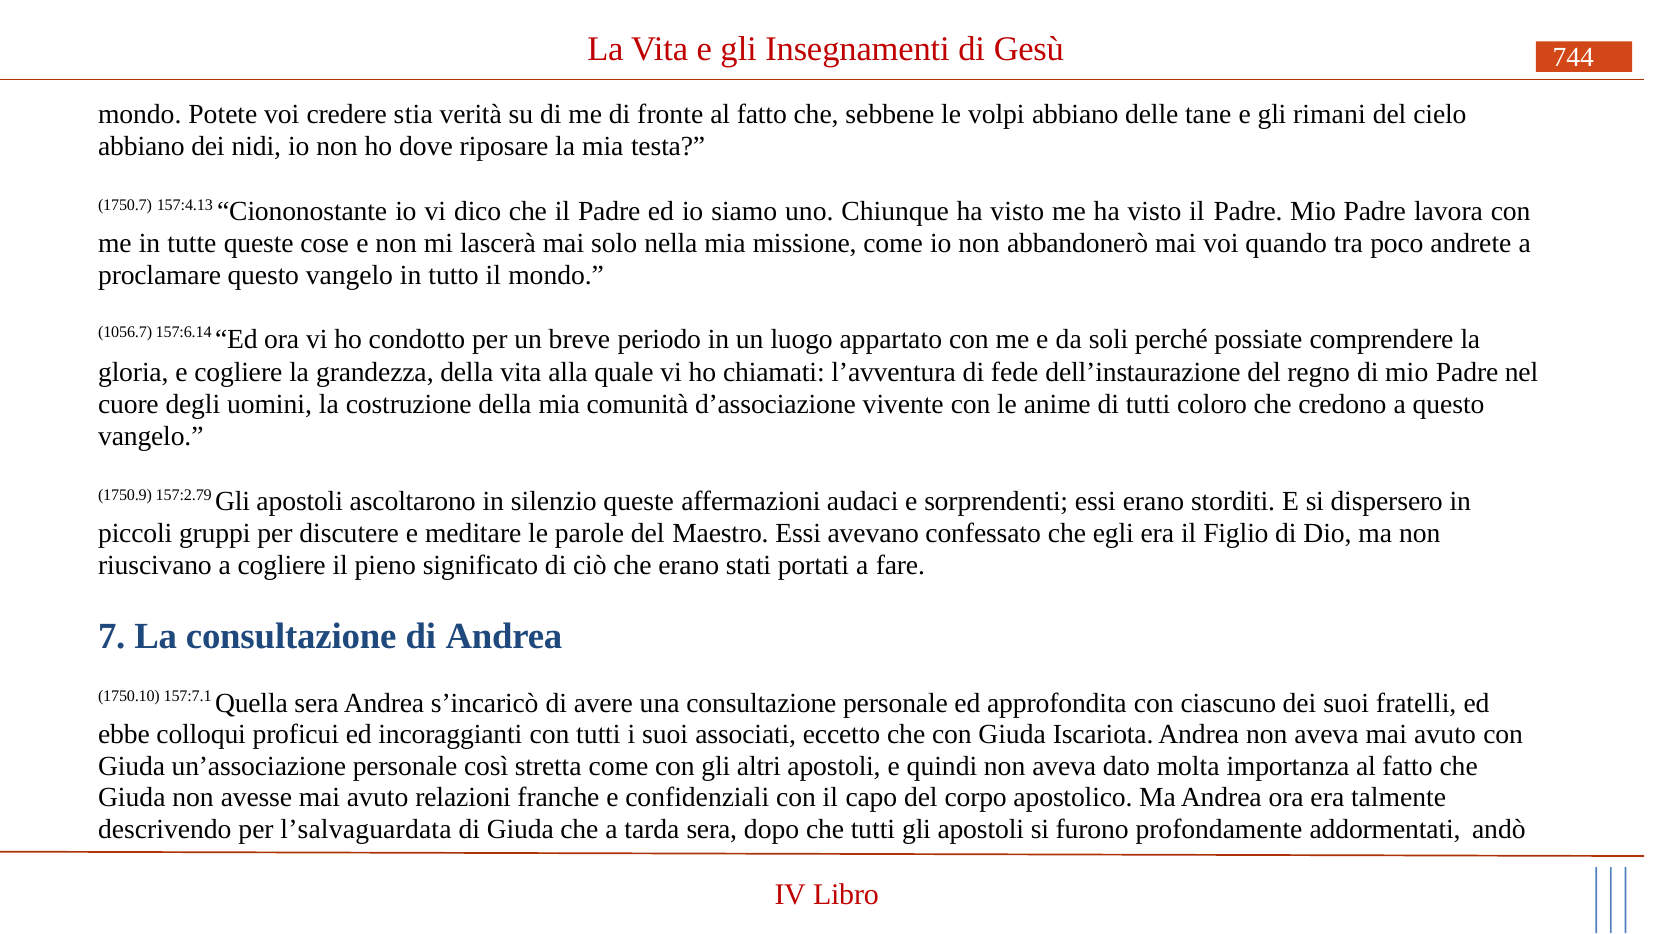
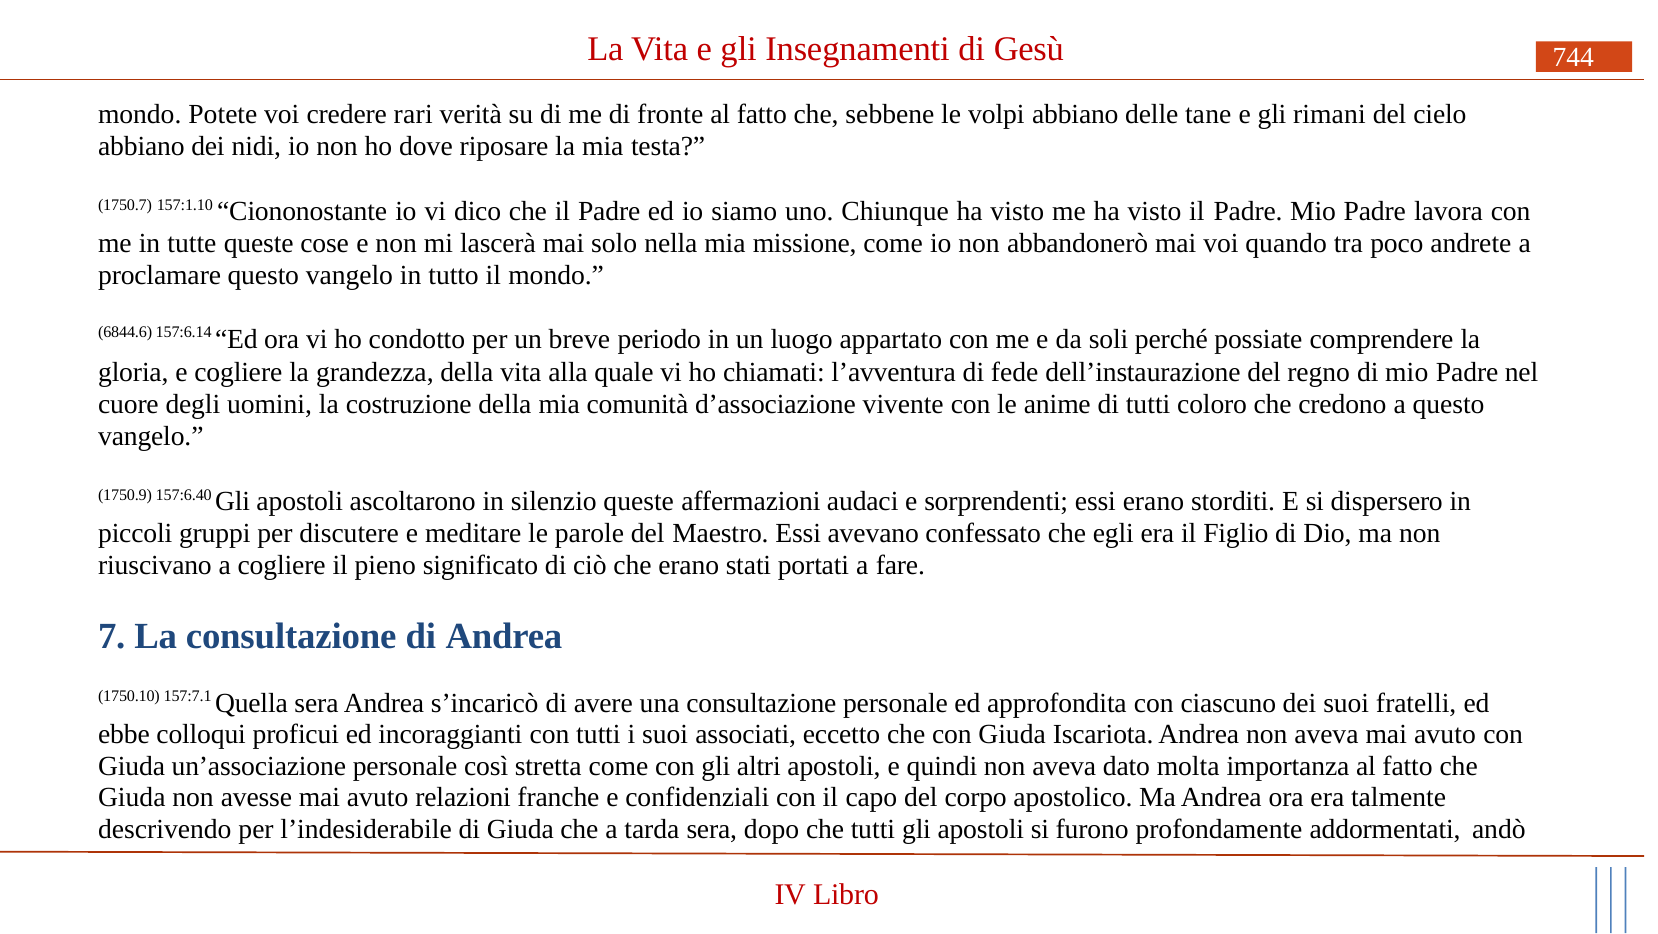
stia: stia -> rari (413, 115)
157:4.13: 157:4.13 -> 157:1.10 (185, 205)
1056.7: 1056.7 -> 6844.6 (125, 333)
157:2.79: 157:2.79 -> 157:6.40 (184, 495)
l’salvaguardata: l’salvaguardata -> l’indesiderabile (366, 829)
